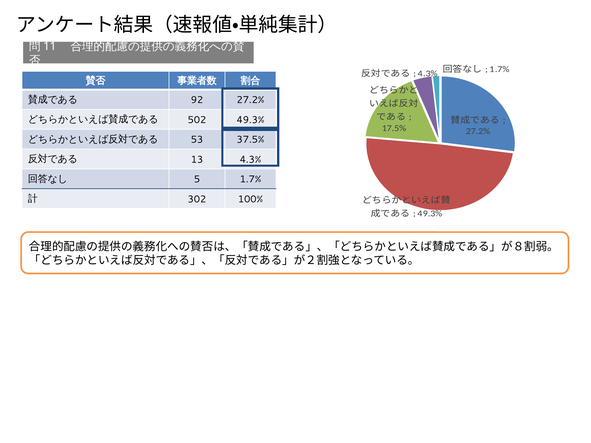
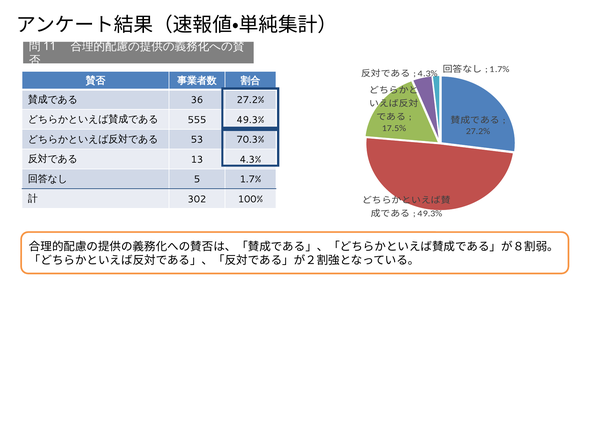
92: 92 -> 36 (197, 100)
502: 502 -> 555 (197, 120)
37.5%: 37.5% -> 70.3% (250, 140)
